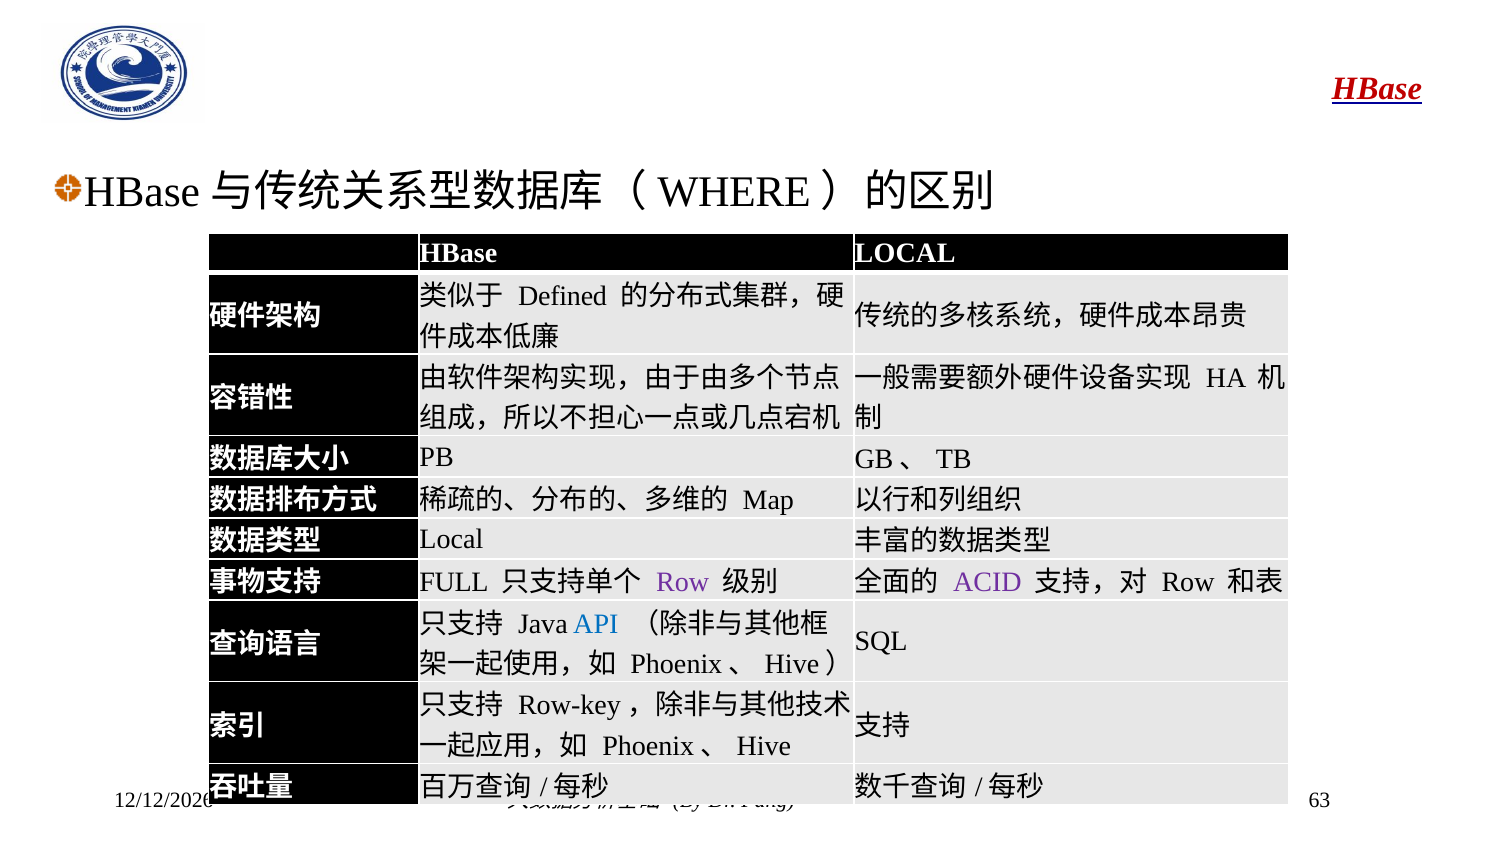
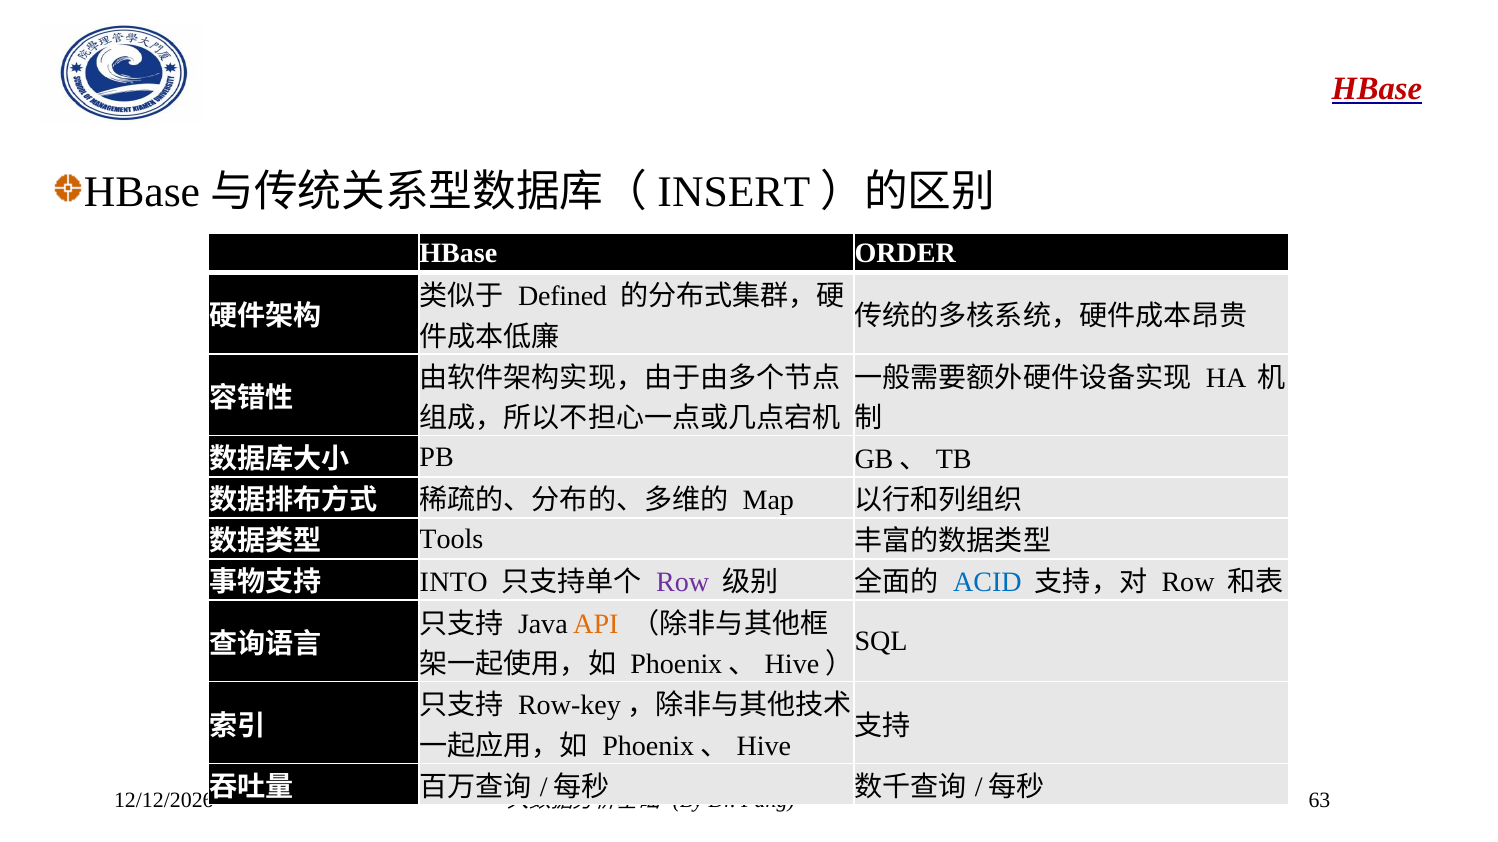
WHERE: WHERE -> INSERT (734, 192)
HBase LOCAL: LOCAL -> ORDER (905, 254)
Local: Local -> Tools (451, 539)
FULL: FULL -> INTO (454, 583)
ACID colour: purple -> blue (987, 583)
API colour: blue -> orange (596, 624)
